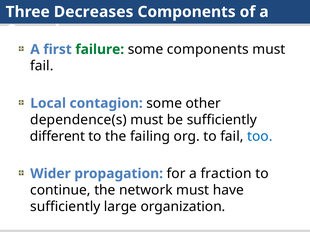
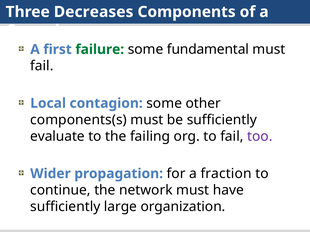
some components: components -> fundamental (208, 50)
dependence(s: dependence(s -> components(s (79, 120)
different: different -> evaluate (57, 137)
too colour: blue -> purple (260, 137)
